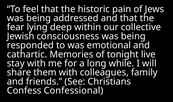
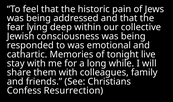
Confessional: Confessional -> Resurrection (73, 90)
